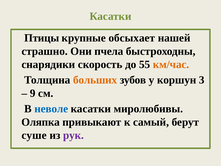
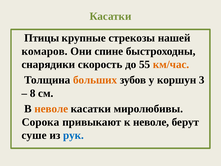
обсыхает: обсыхает -> стрекозы (132, 38)
страшно: страшно -> комаров (45, 51)
пчела: пчела -> спине (109, 51)
9: 9 -> 8 (33, 93)
неволе colour: blue -> orange (51, 109)
Оляпка: Оляпка -> Сорока (41, 122)
к самый: самый -> неволе (151, 122)
рук colour: purple -> blue (73, 135)
